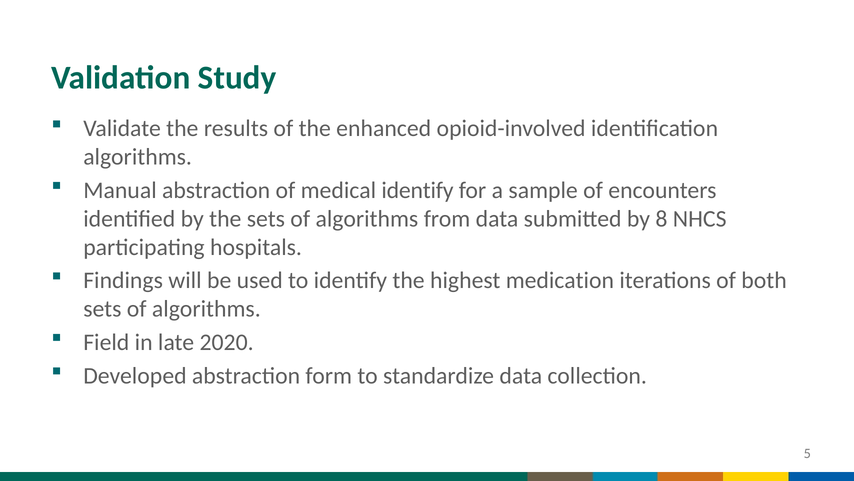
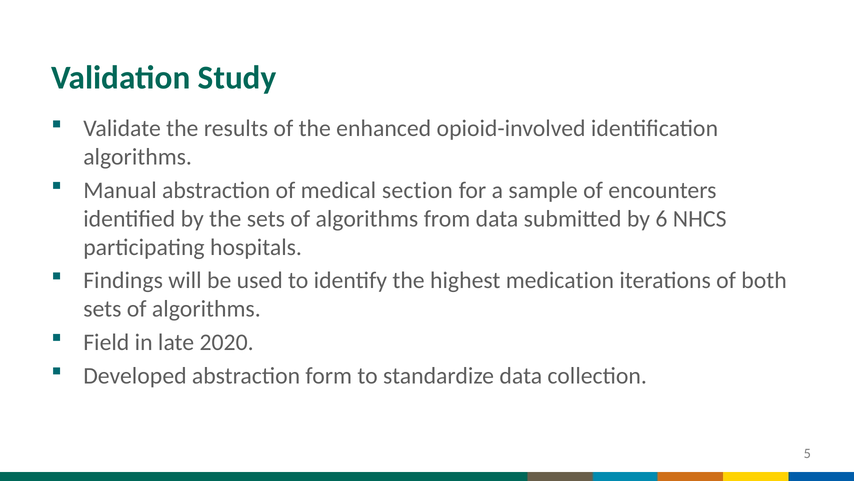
medical identify: identify -> section (417, 190)
8: 8 -> 6 (661, 219)
